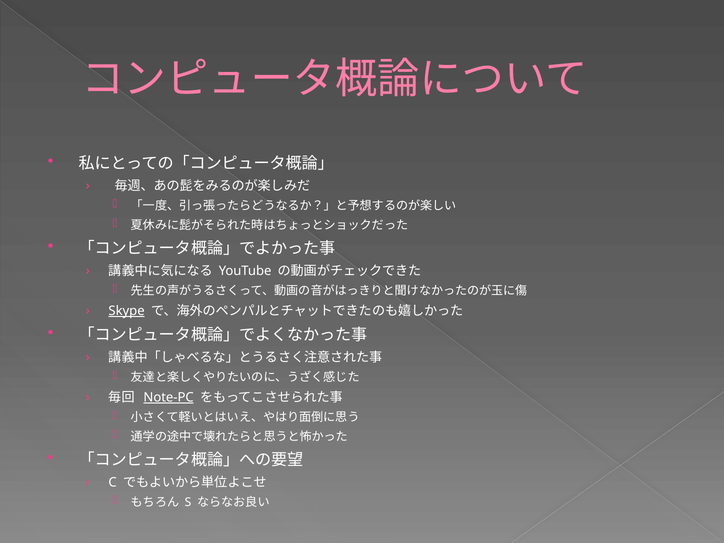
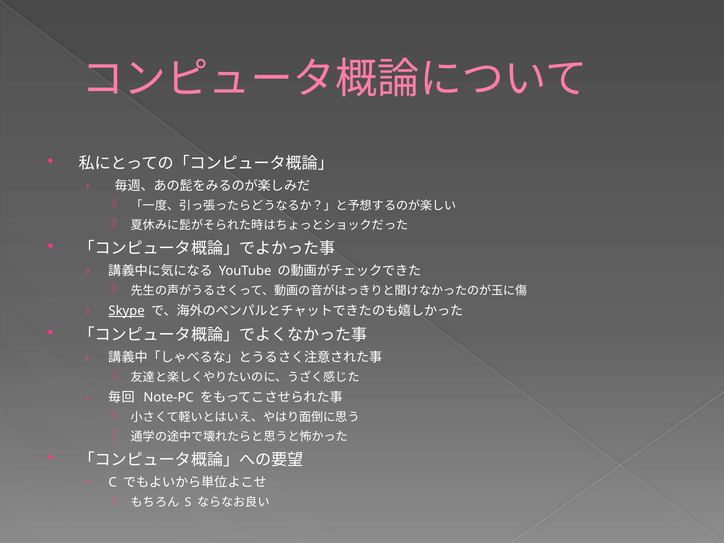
Note-PC underline: present -> none (169, 397)
